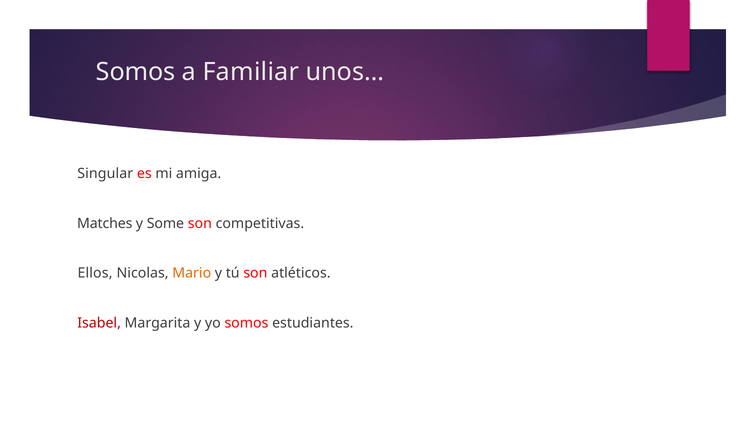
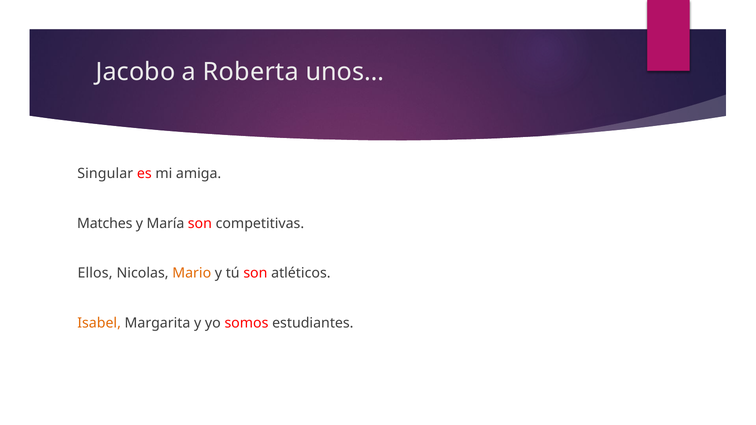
Somos: Somos -> Jacobo (136, 72)
Familiar: Familiar -> Roberta (251, 72)
Some: Some -> María (165, 224)
Isabel colour: red -> orange (99, 323)
